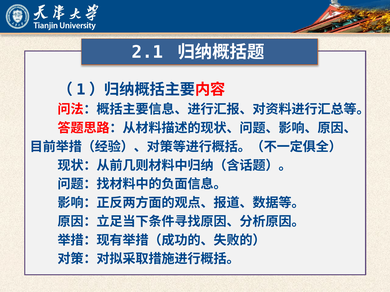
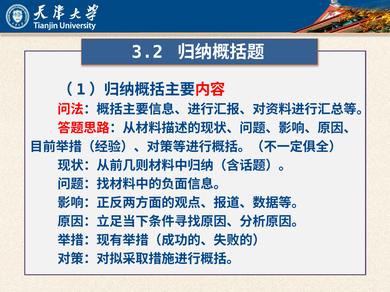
2.1: 2.1 -> 3.2 (147, 52)
